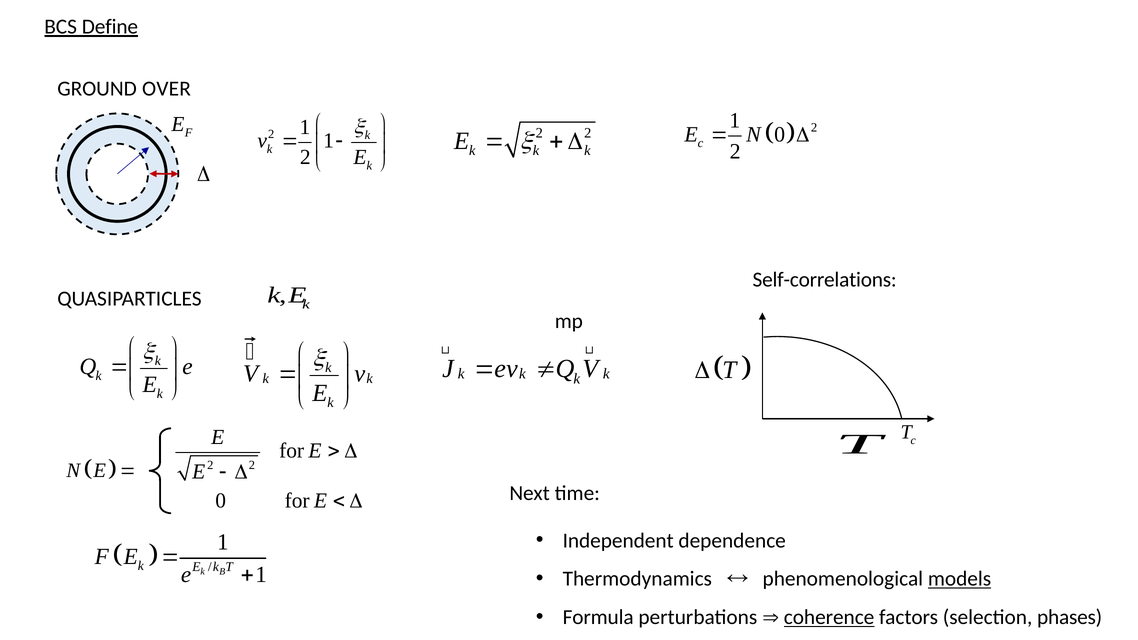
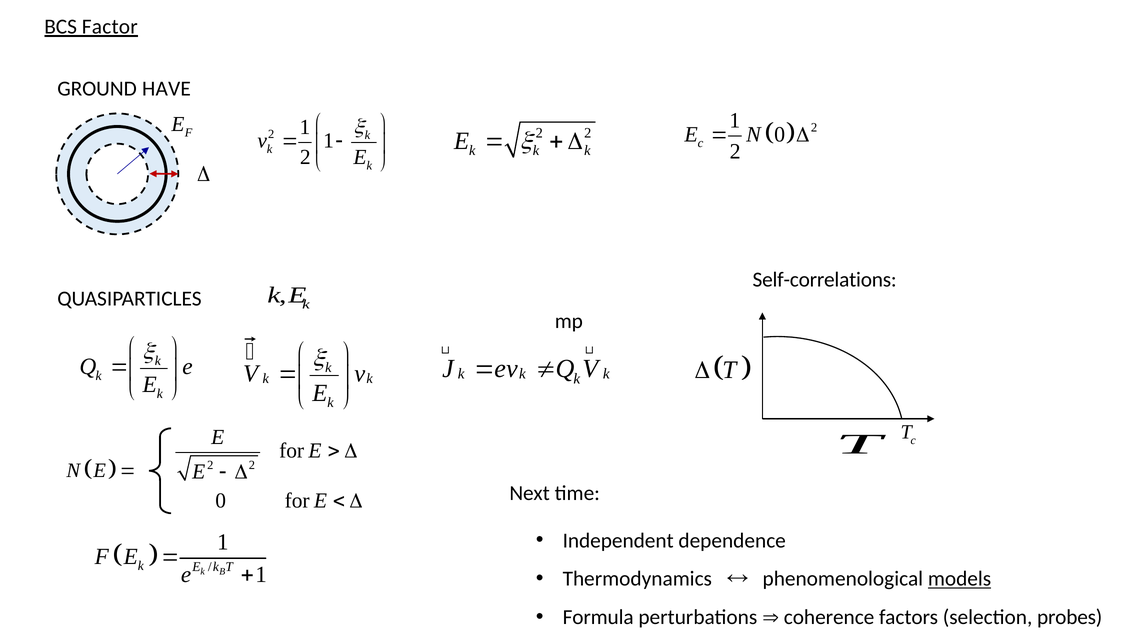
Define: Define -> Factor (110, 27)
OVER: OVER -> HAVE (166, 89)
coherence underline: present -> none (829, 617)
phases: phases -> probes (1070, 617)
